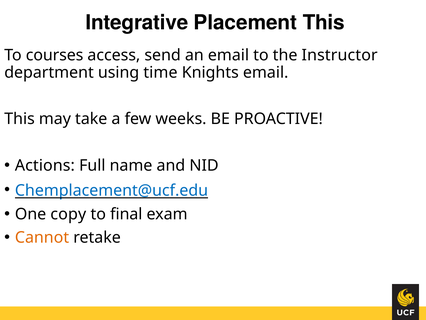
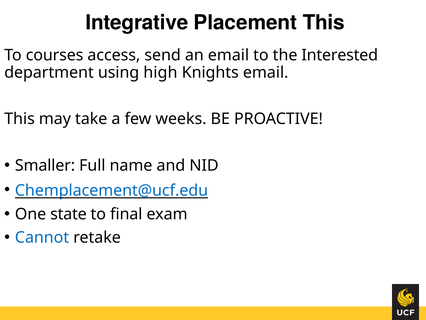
Instructor: Instructor -> Interested (340, 55)
time: time -> high (160, 72)
Actions: Actions -> Smaller (45, 165)
copy: copy -> state (68, 214)
Cannot colour: orange -> blue (42, 237)
